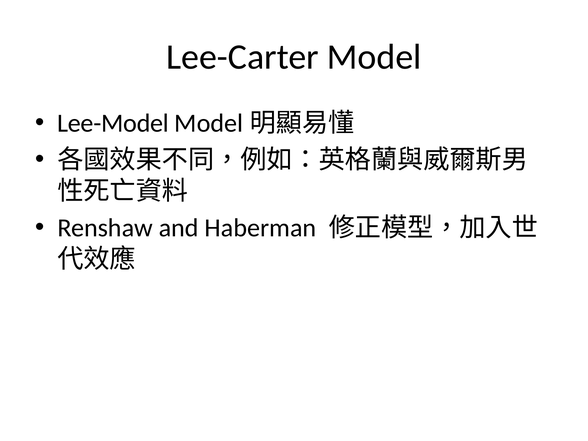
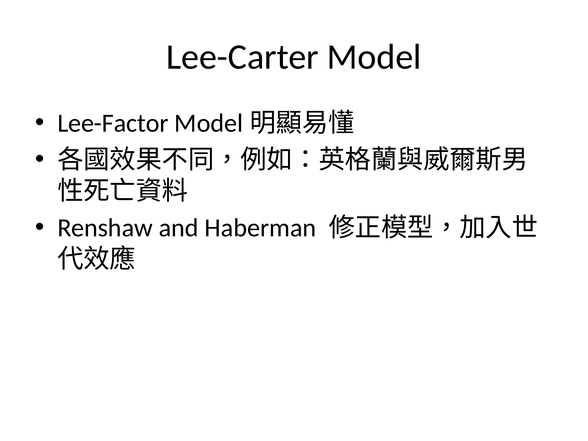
Lee-Model: Lee-Model -> Lee-Factor (113, 123)
